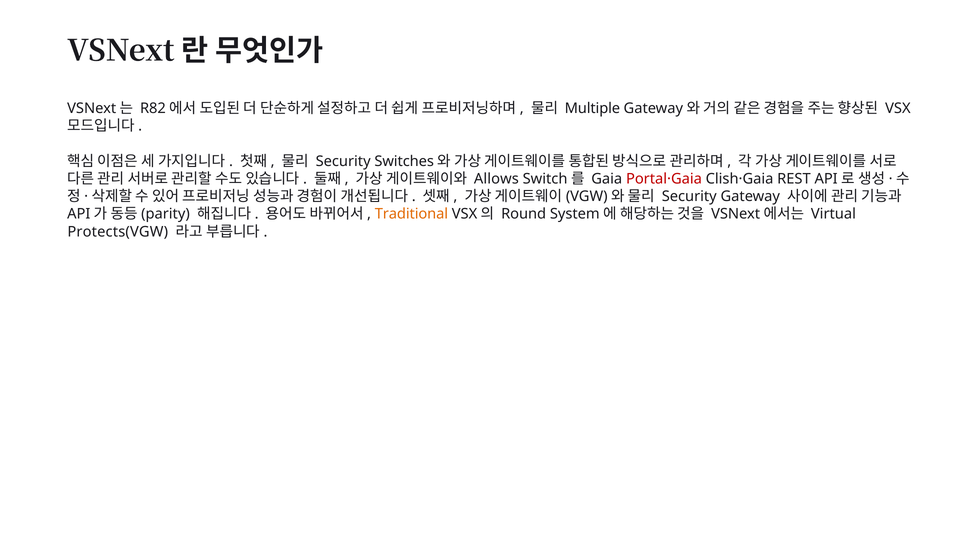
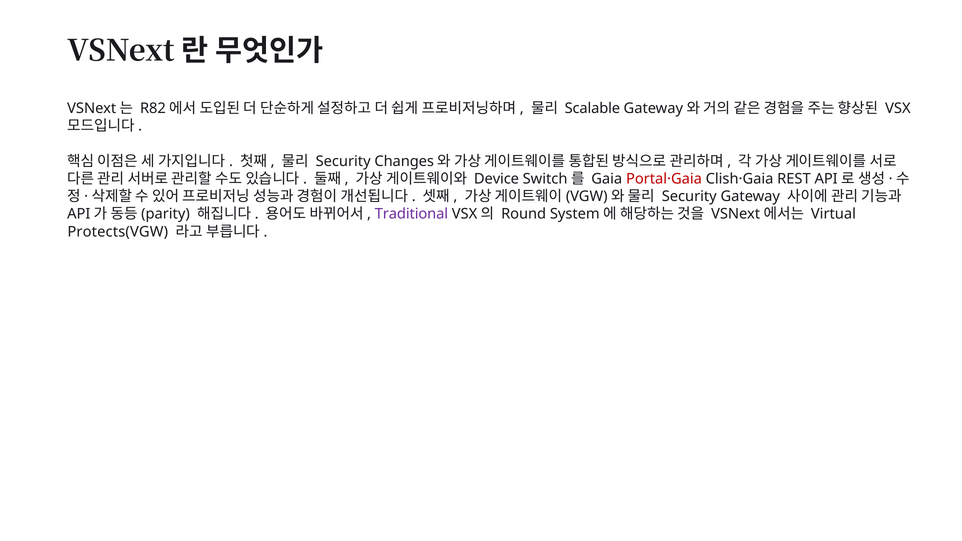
Multiple: Multiple -> Scalable (592, 108)
Switches: Switches -> Changes (404, 161)
Allows: Allows -> Device (496, 179)
Traditional colour: orange -> purple (411, 214)
